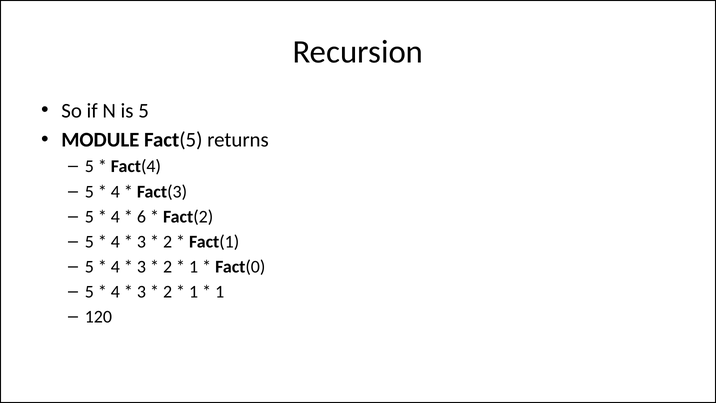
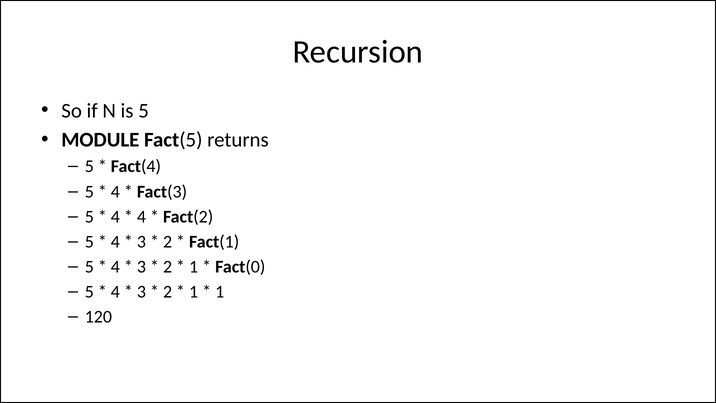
6: 6 -> 4 (141, 217)
